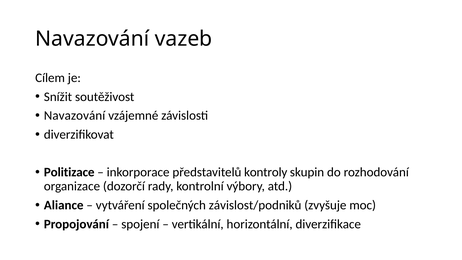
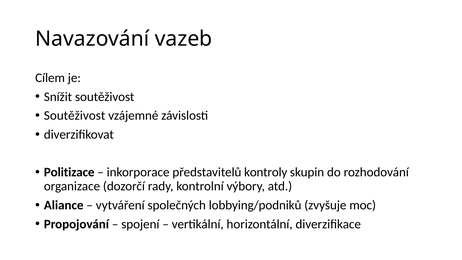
Navazování: Navazování -> Soutěživost (75, 116)
závislost/podniků: závislost/podniků -> lobbying/podniků (255, 205)
